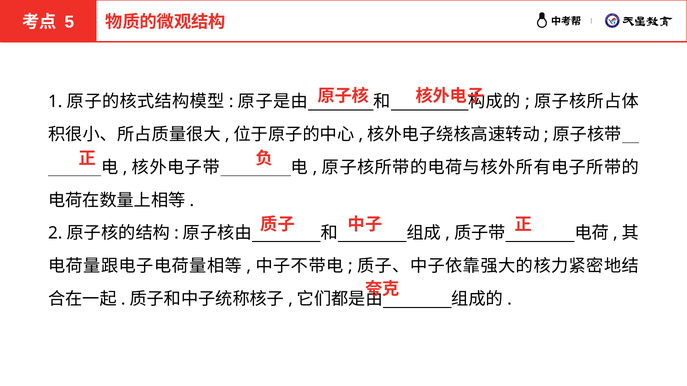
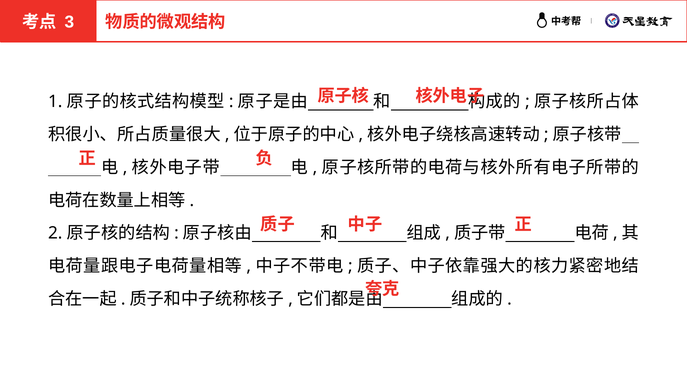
5: 5 -> 3 (69, 22)
